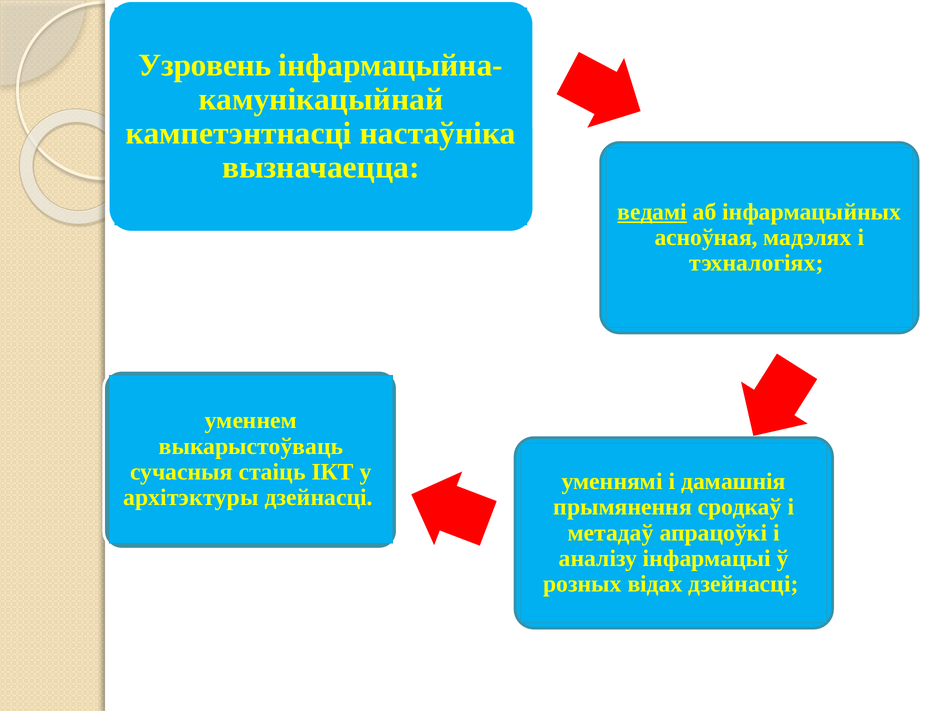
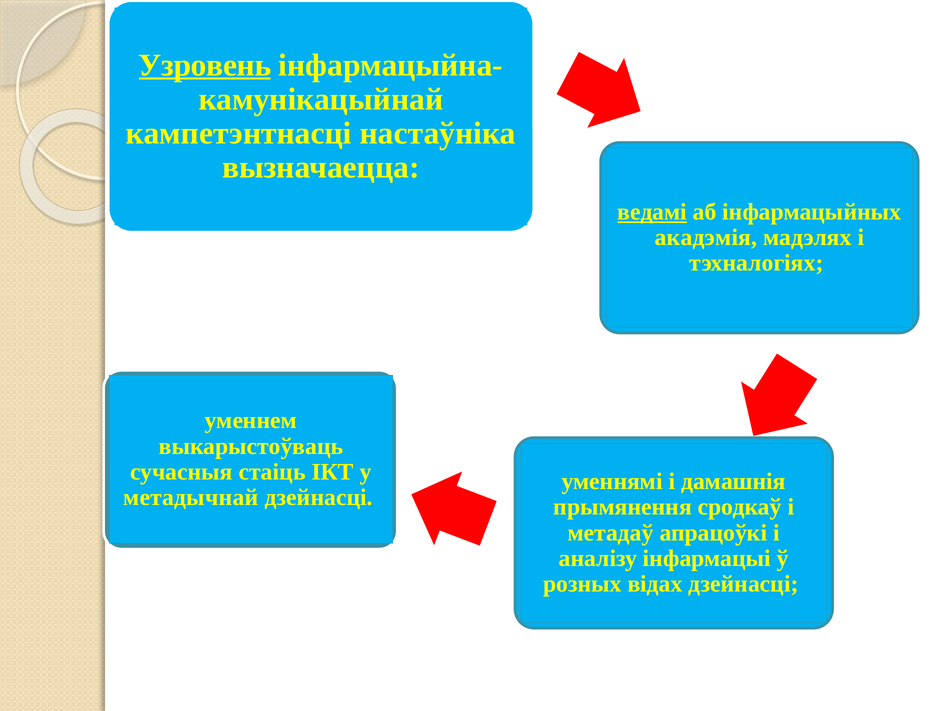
Узровень underline: none -> present (205, 65)
асноўная: асноўная -> акадэмія (706, 238)
архітэктуры: архітэктуры -> метадычнай (191, 497)
